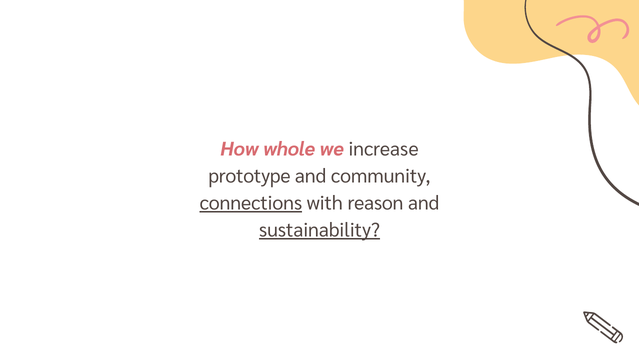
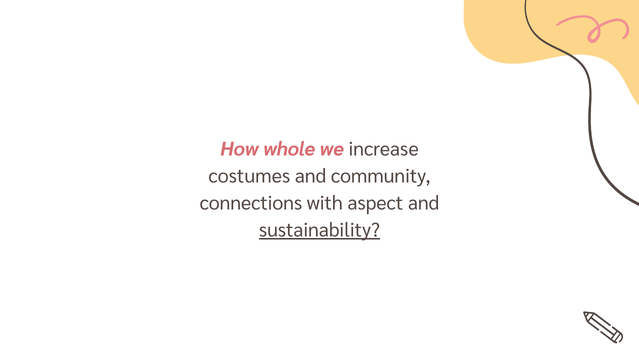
prototype: prototype -> costumes (249, 176)
connections underline: present -> none (251, 203)
reason: reason -> aspect (375, 203)
